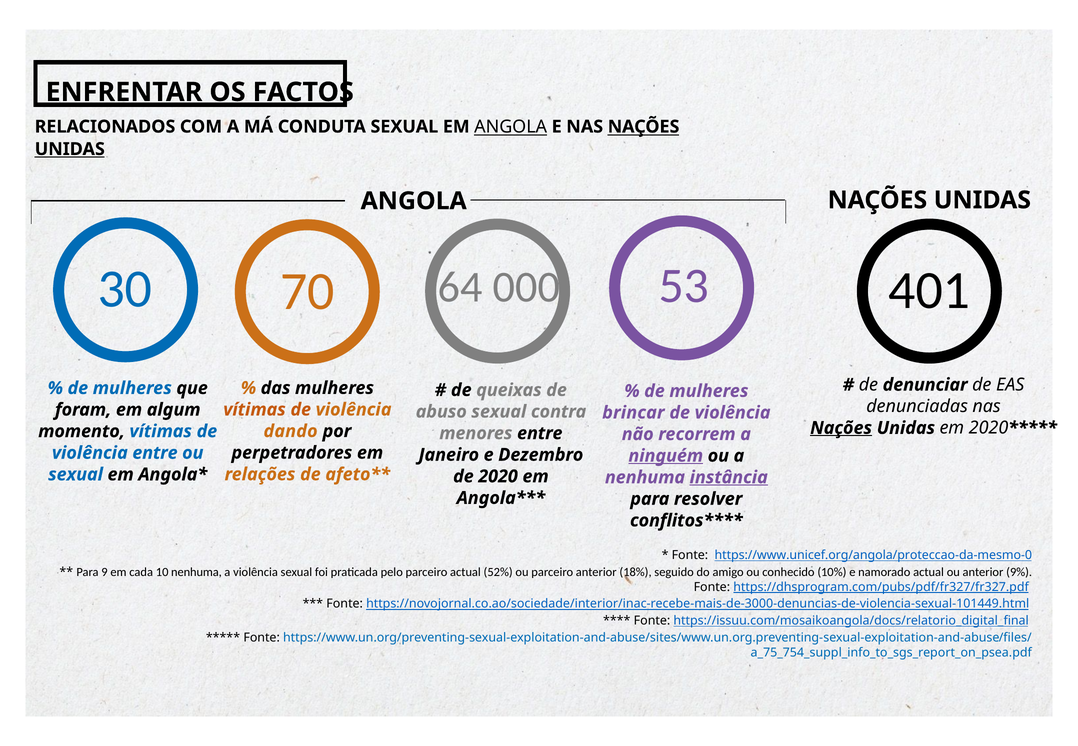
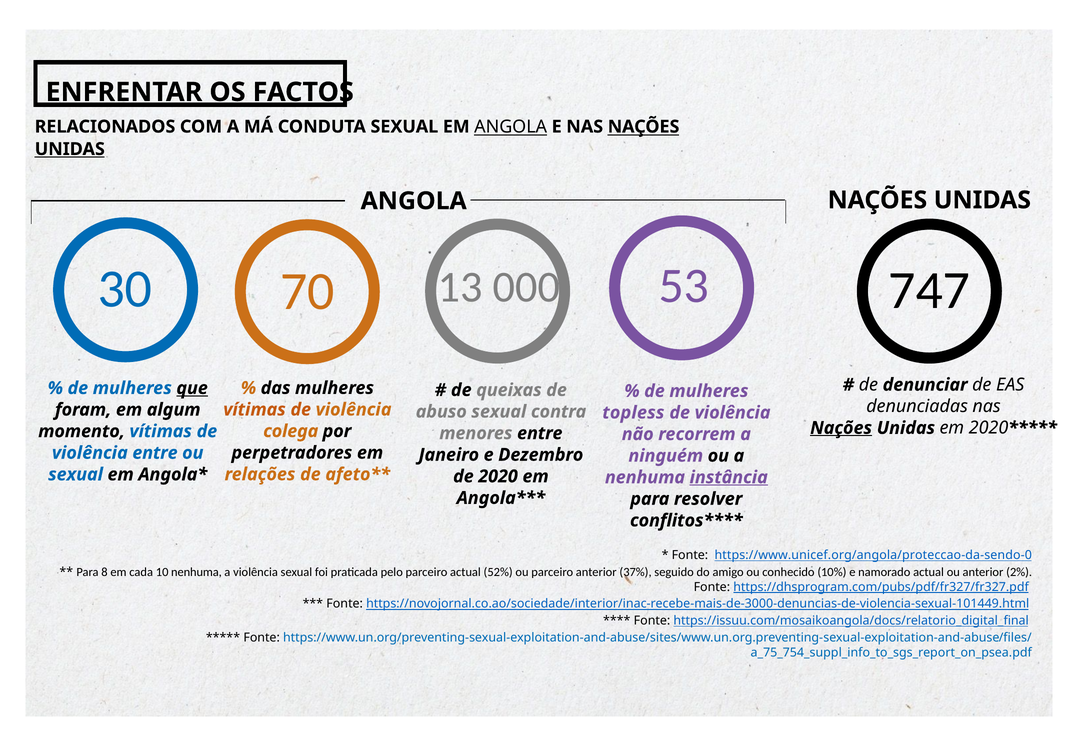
64: 64 -> 13 (460, 287)
401: 401 -> 747 (929, 290)
que underline: none -> present (192, 388)
brincar: brincar -> topless (633, 413)
dando: dando -> colega (291, 431)
ninguém underline: present -> none (666, 456)
https://www.unicef.org/angola/proteccao-da-mesmo-0: https://www.unicef.org/angola/proteccao-da-mesmo-0 -> https://www.unicef.org/angola/proteccao-da-sendo-0 (873, 555)
9: 9 -> 8 (104, 572)
18%: 18% -> 37% (636, 572)
9%: 9% -> 2% (1019, 572)
